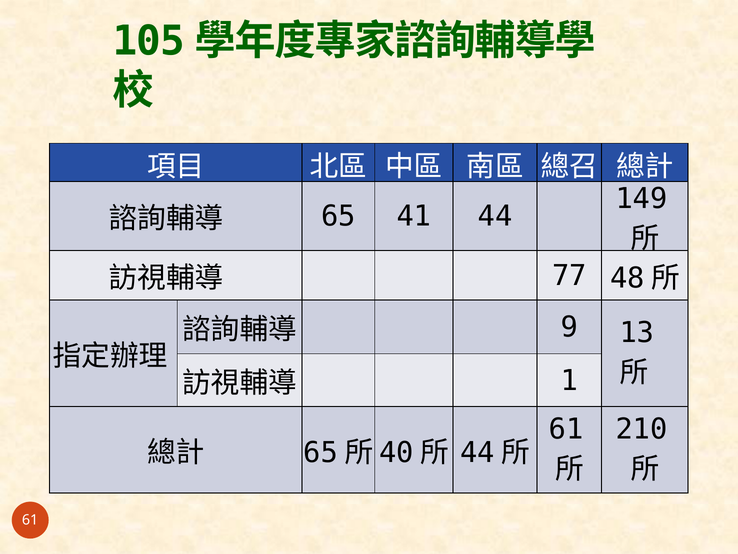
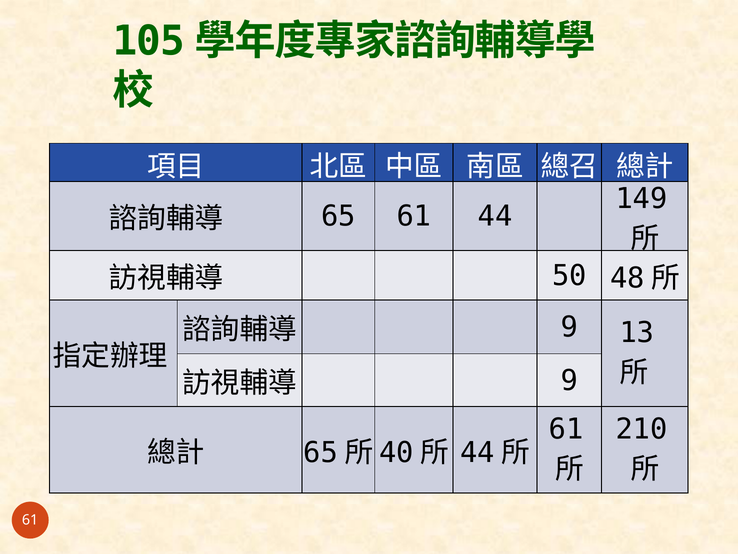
65 41: 41 -> 61 (414, 216)
77: 77 -> 50 (569, 275)
1: 1 -> 9 (569, 380)
